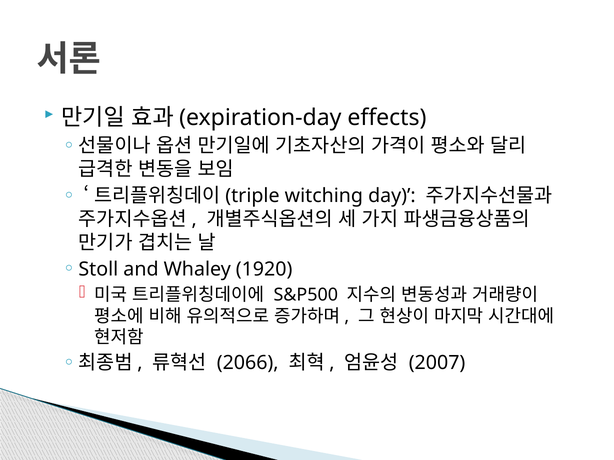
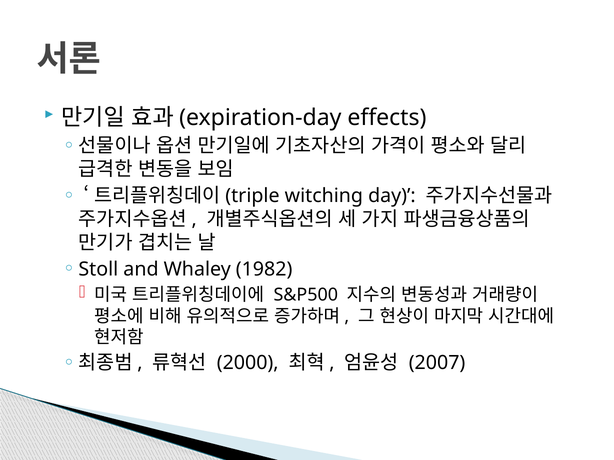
1920: 1920 -> 1982 (264, 270)
2066: 2066 -> 2000 (248, 363)
